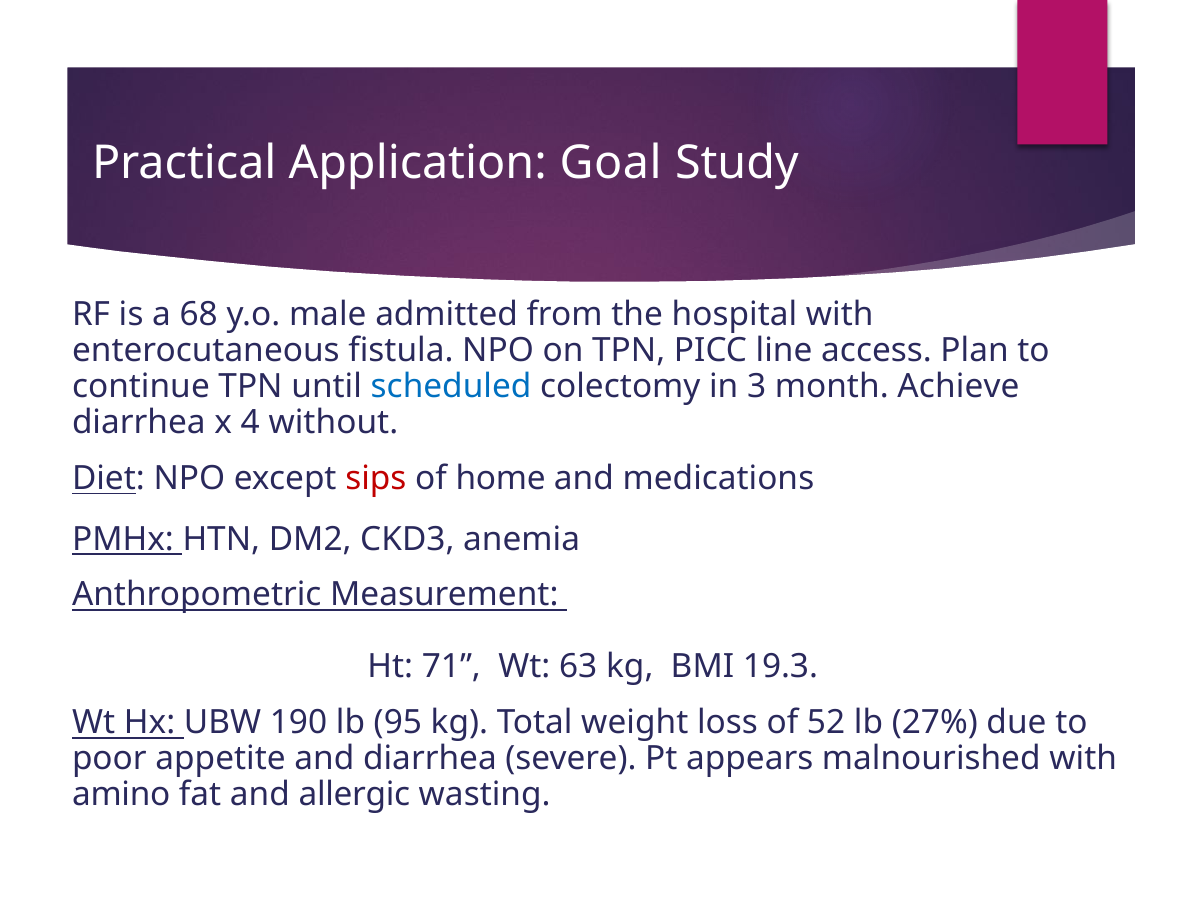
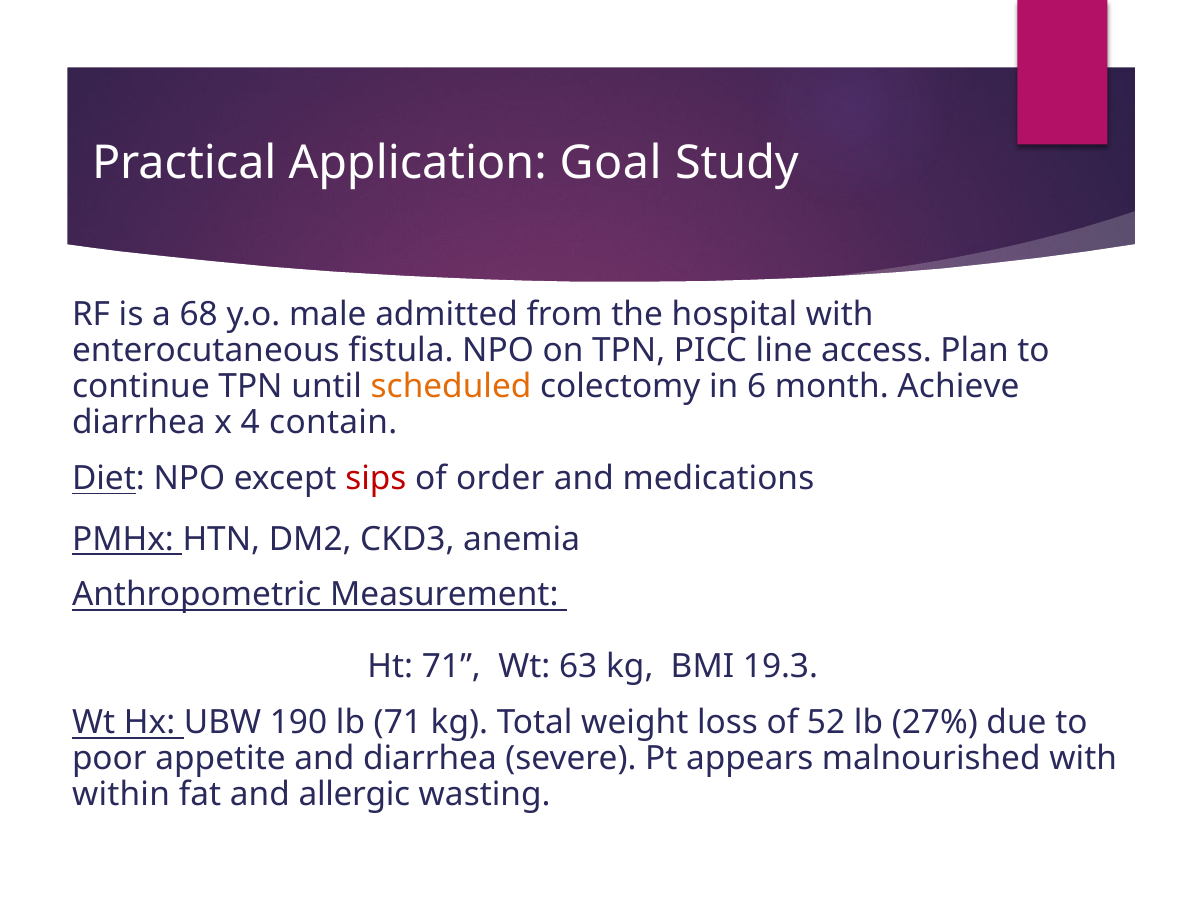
scheduled colour: blue -> orange (451, 386)
3: 3 -> 6 (757, 386)
without: without -> contain (333, 422)
home: home -> order (500, 478)
lb 95: 95 -> 71 (398, 723)
amino: amino -> within (121, 795)
